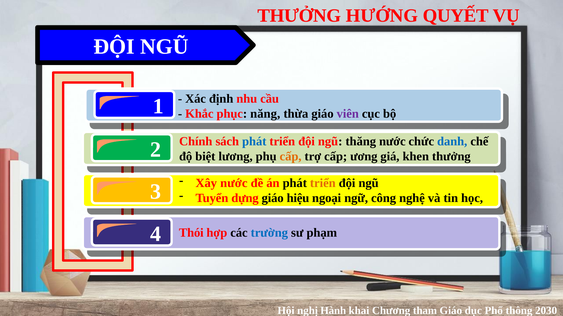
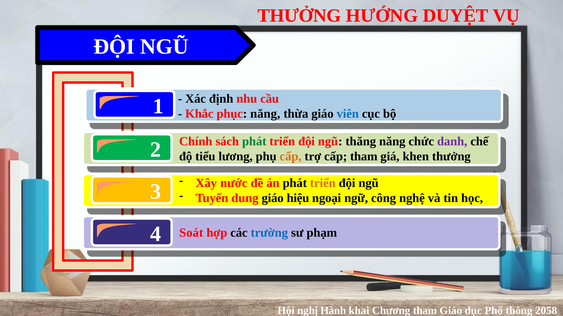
QUYẾT: QUYẾT -> DUYỆT (456, 16)
viên colour: purple -> blue (348, 114)
phát colour: blue -> green (254, 142)
thăng nước: nước -> năng (392, 142)
danh colour: blue -> purple (452, 142)
biệt: biệt -> tiểu (205, 157)
cấp ương: ương -> tham (364, 157)
dựng: dựng -> dung (245, 199)
Thói: Thói -> Soát (191, 233)
2030: 2030 -> 2058 (546, 311)
